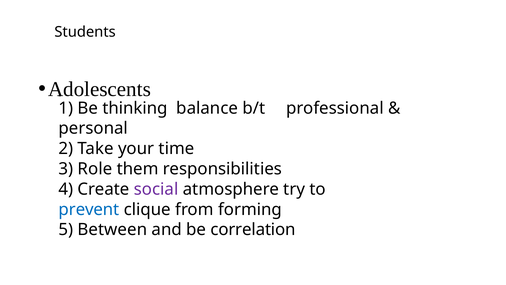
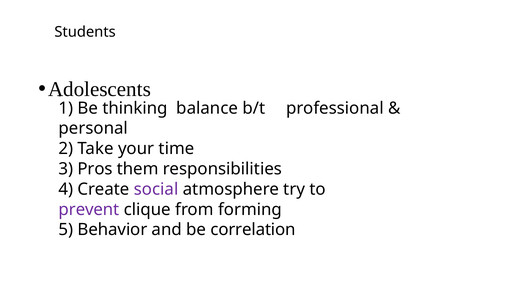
Role: Role -> Pros (95, 169)
prevent colour: blue -> purple (89, 209)
Between: Between -> Behavior (112, 229)
